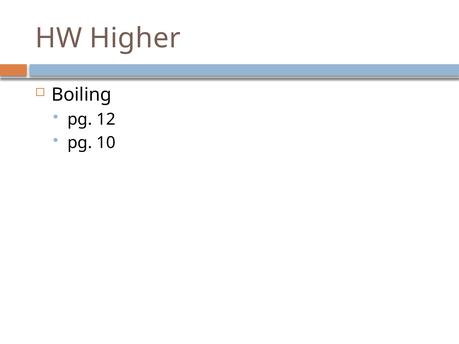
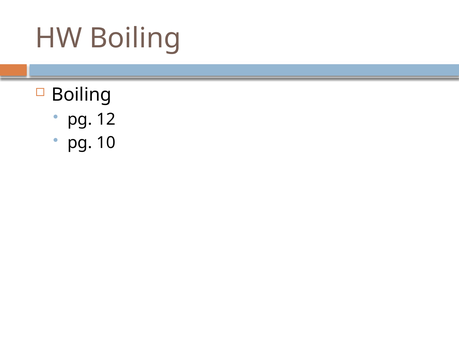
HW Higher: Higher -> Boiling (135, 38)
